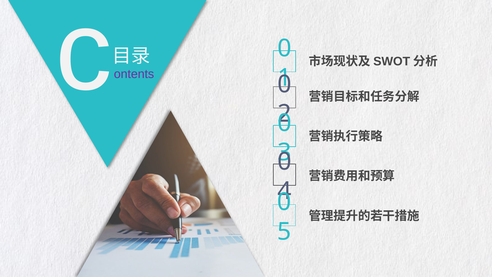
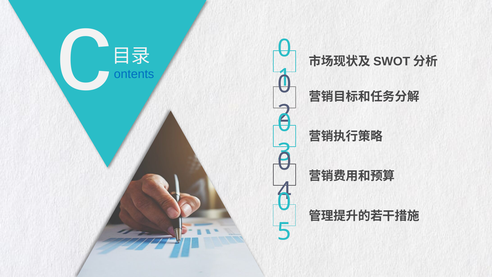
ontents colour: purple -> blue (134, 74)
